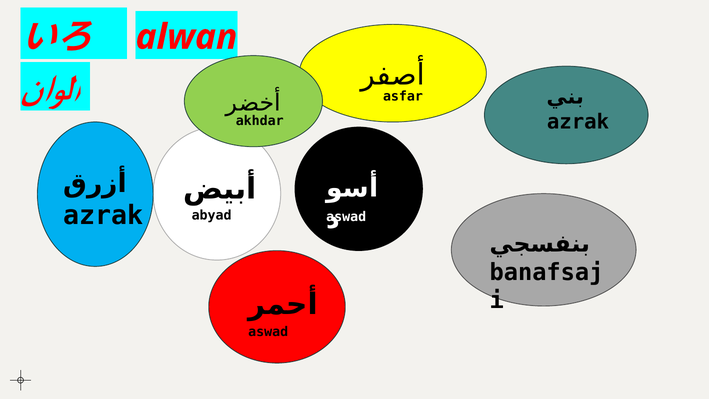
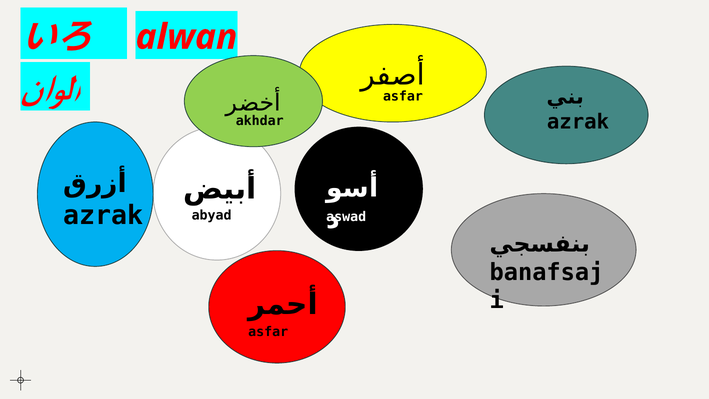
aswad: aswad -> asfar (268, 332)
